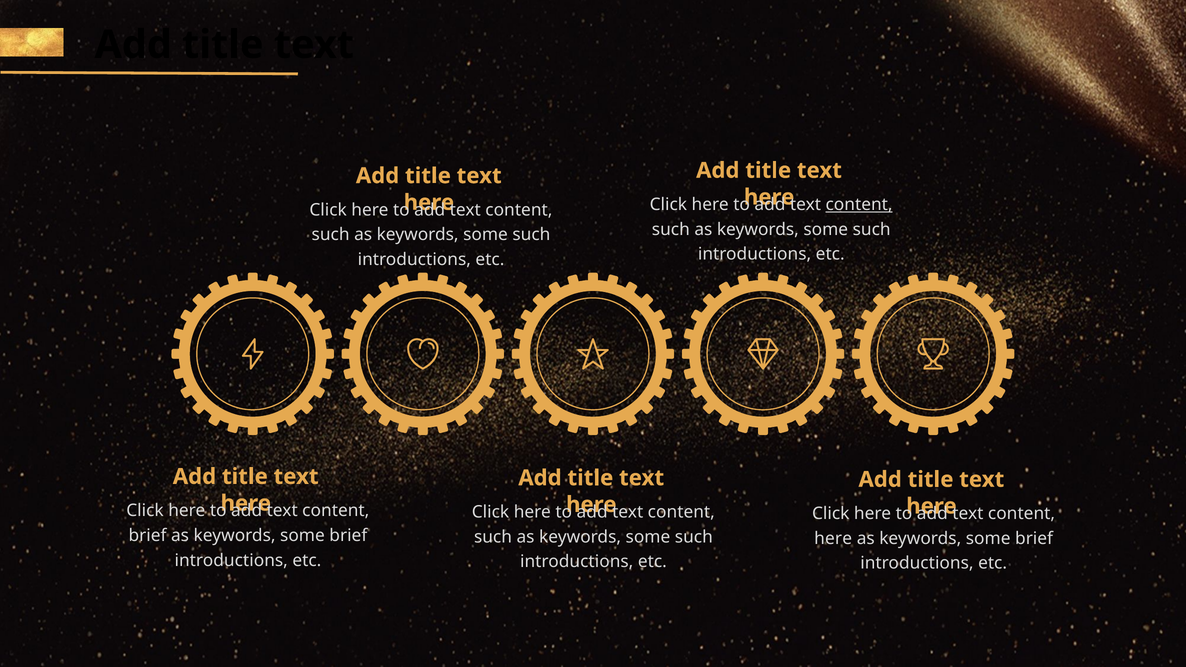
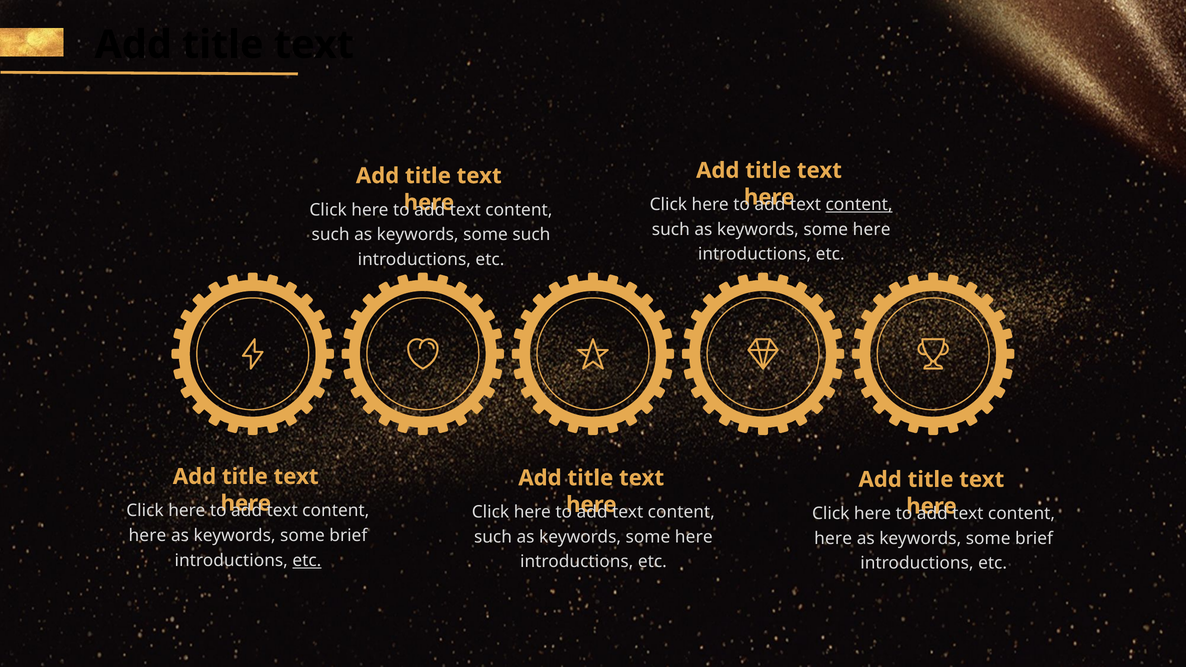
such: such -> here (872, 229)
brief: brief -> here (147, 536)
such: such -> here (694, 537)
etc underline: none -> present (307, 560)
